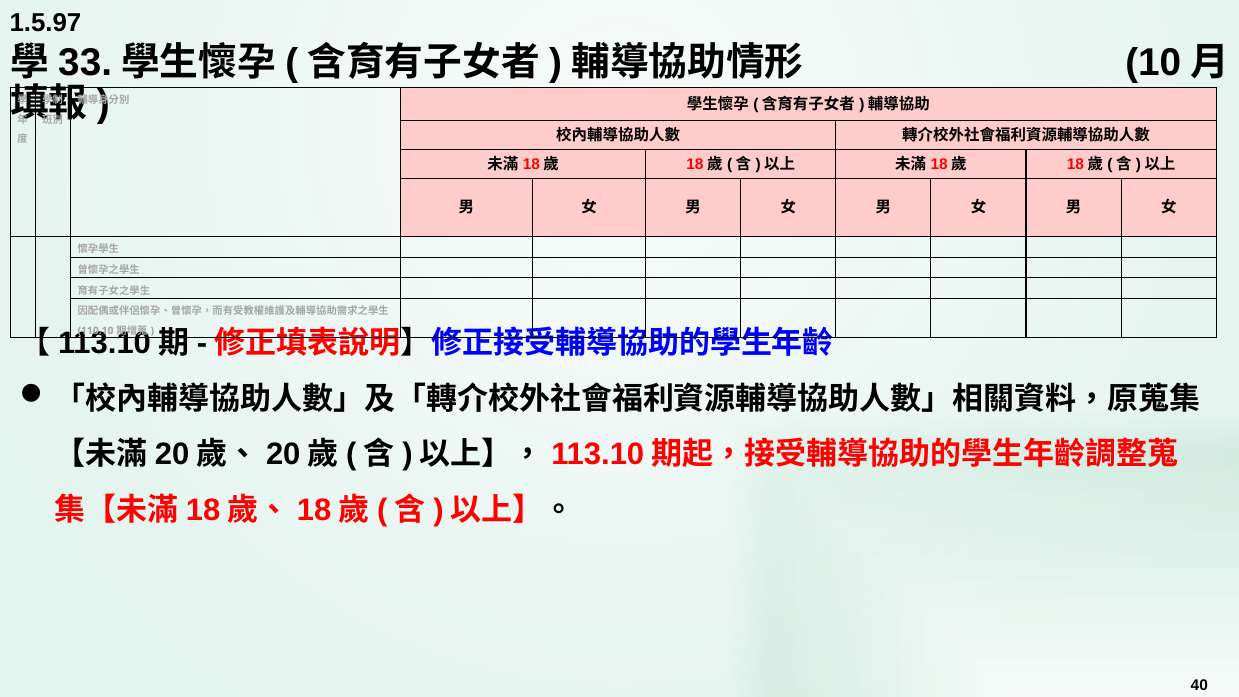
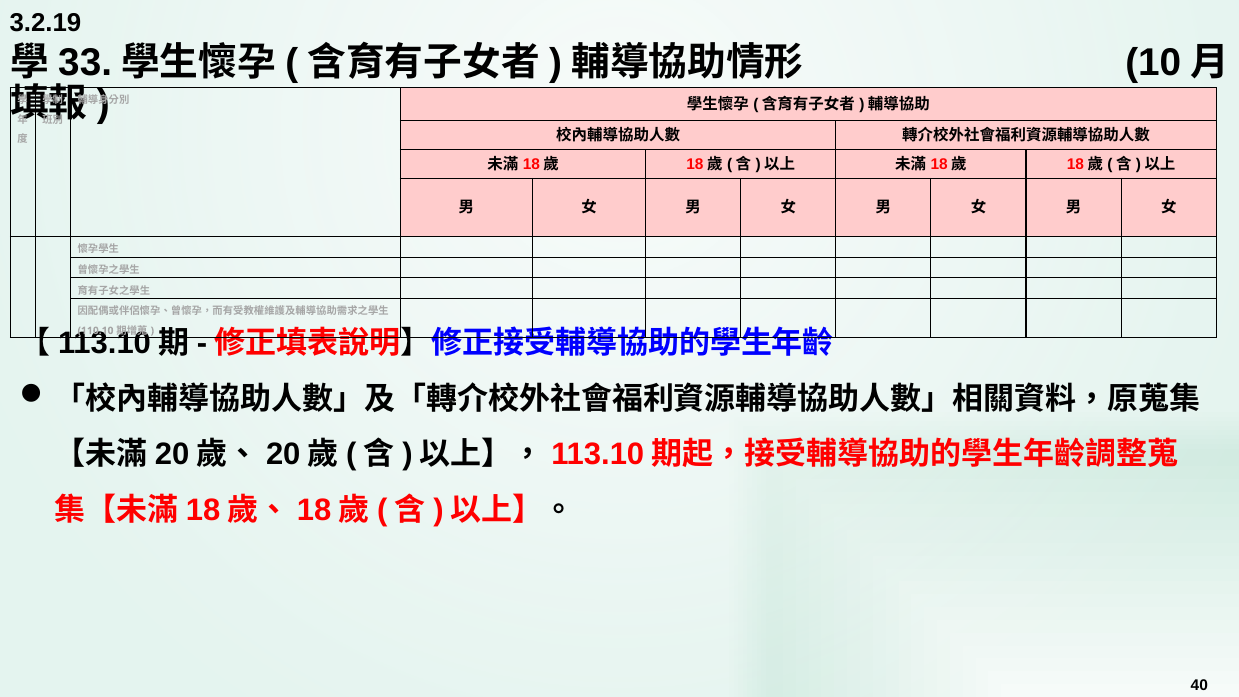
1.5.97: 1.5.97 -> 3.2.19 (45, 23)
